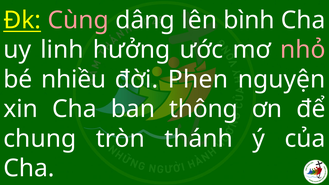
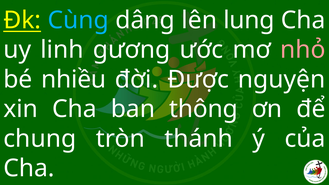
Cùng colour: pink -> light blue (78, 20)
bình: bình -> lung (249, 20)
hưởng: hưởng -> gương (132, 50)
Phen: Phen -> Được (198, 79)
